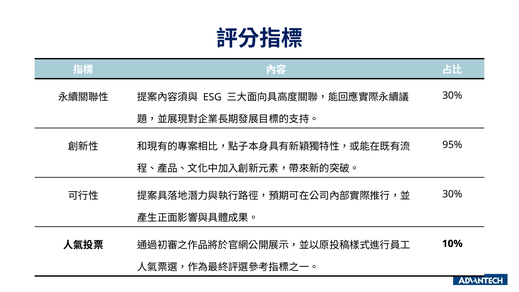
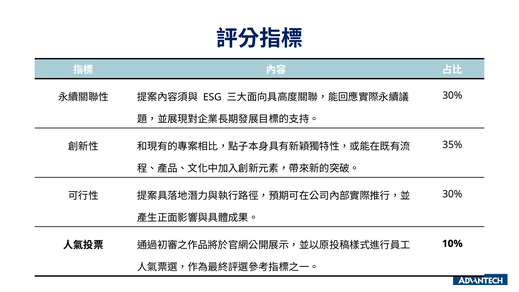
95%: 95% -> 35% (452, 145)
